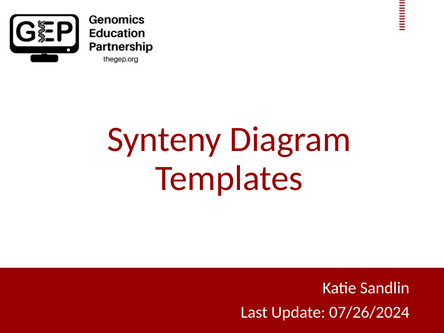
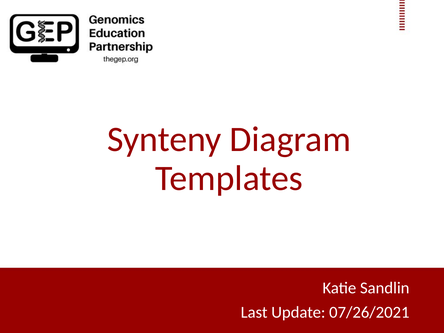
07/26/2024: 07/26/2024 -> 07/26/2021 (369, 312)
